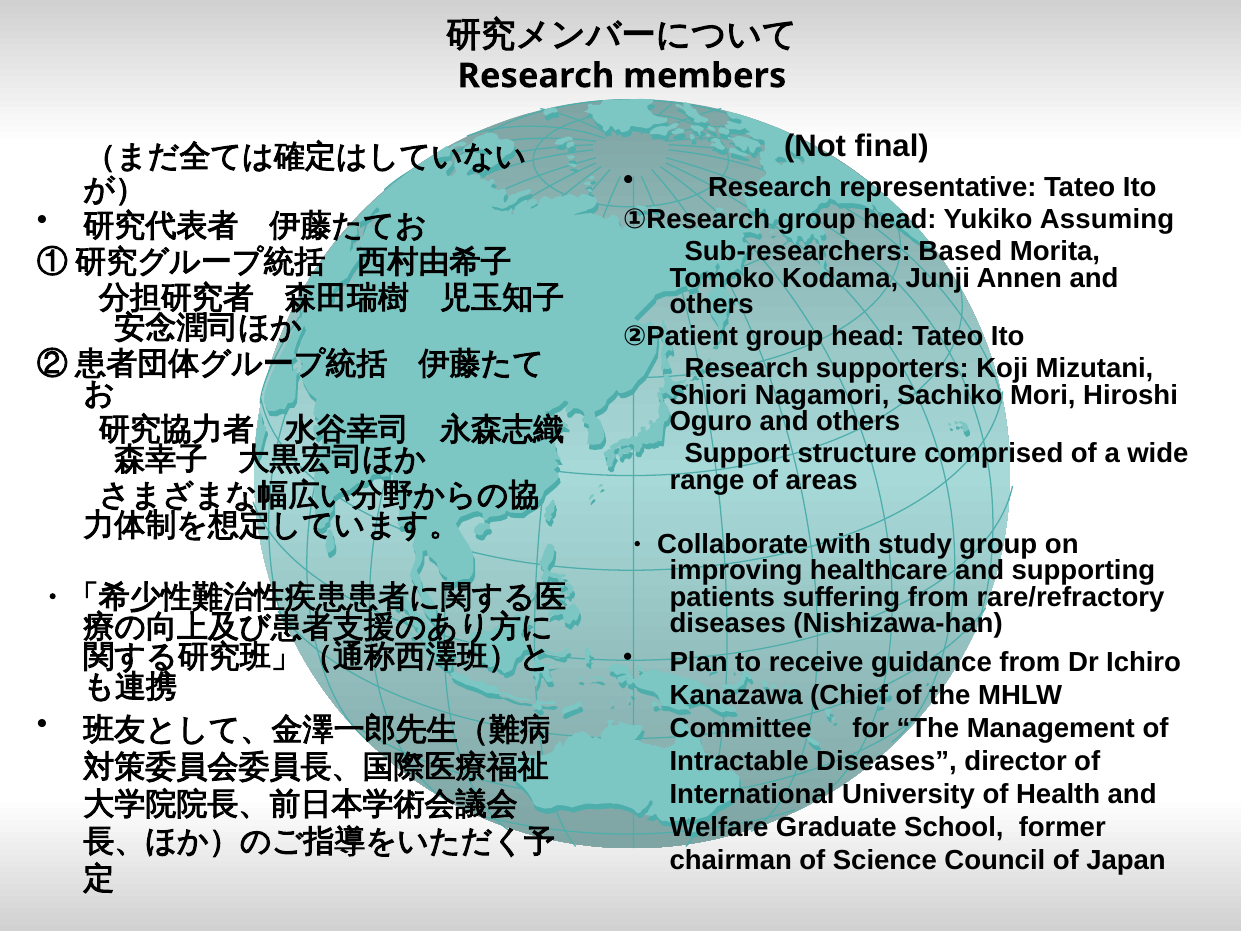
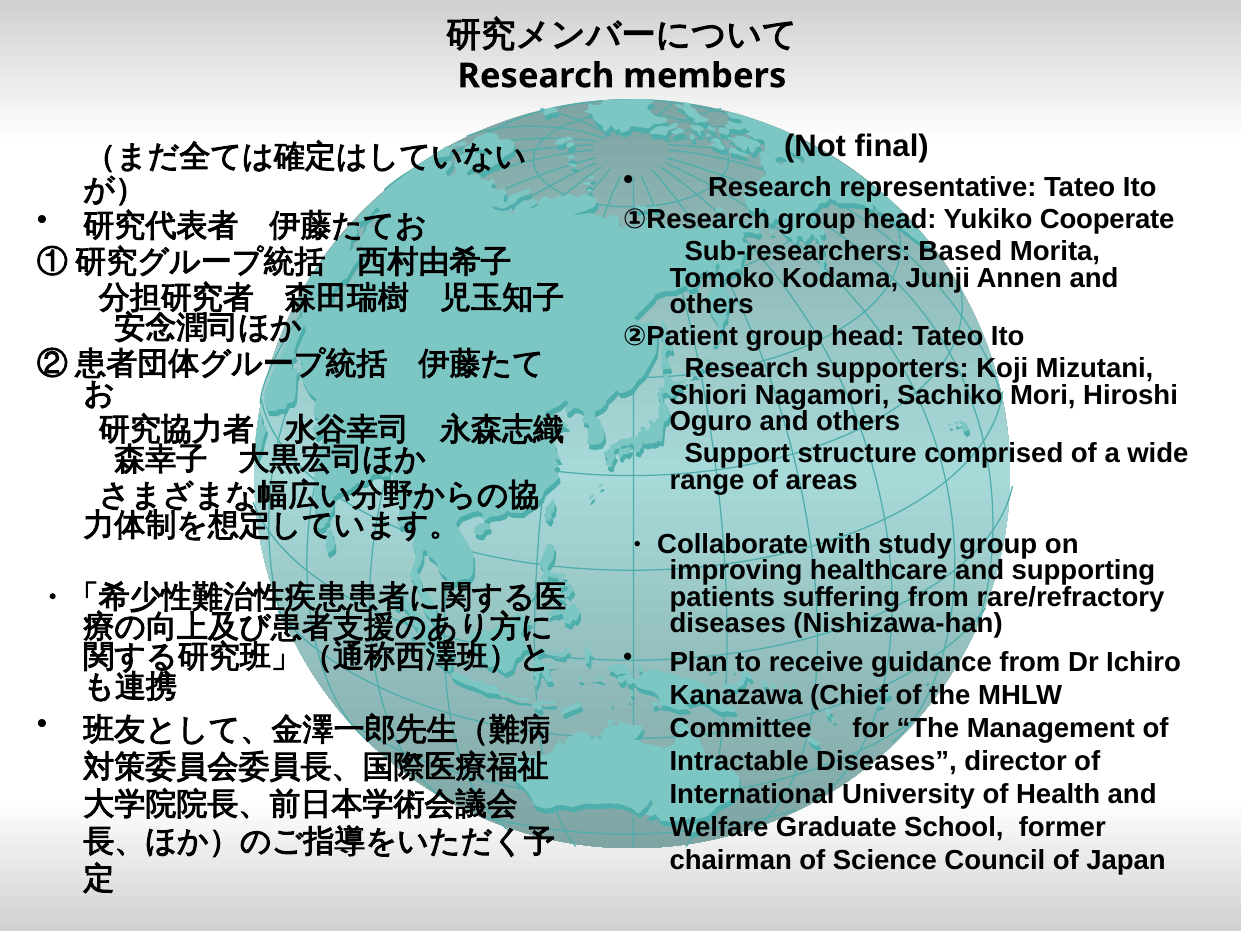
Assuming: Assuming -> Cooperate (1107, 220)
